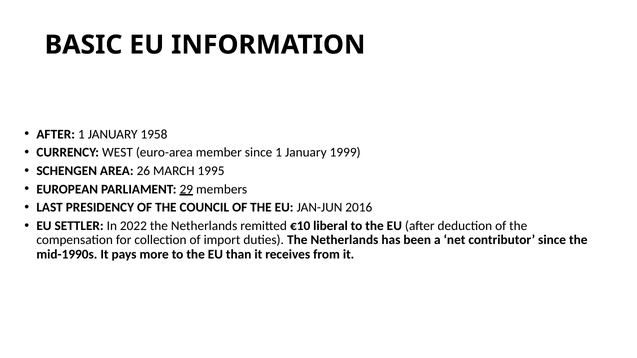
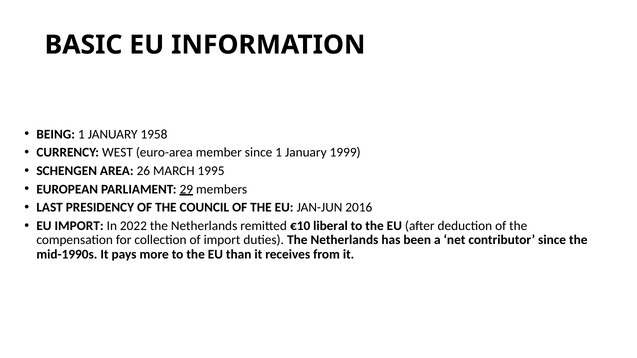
AFTER: AFTER -> BEING (56, 134)
EU SETTLER: SETTLER -> IMPORT (79, 226)
